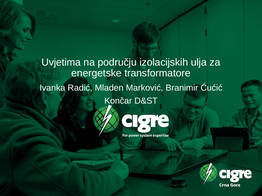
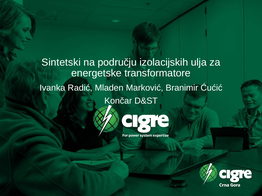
Uvjetima: Uvjetima -> Sintetski (61, 62)
